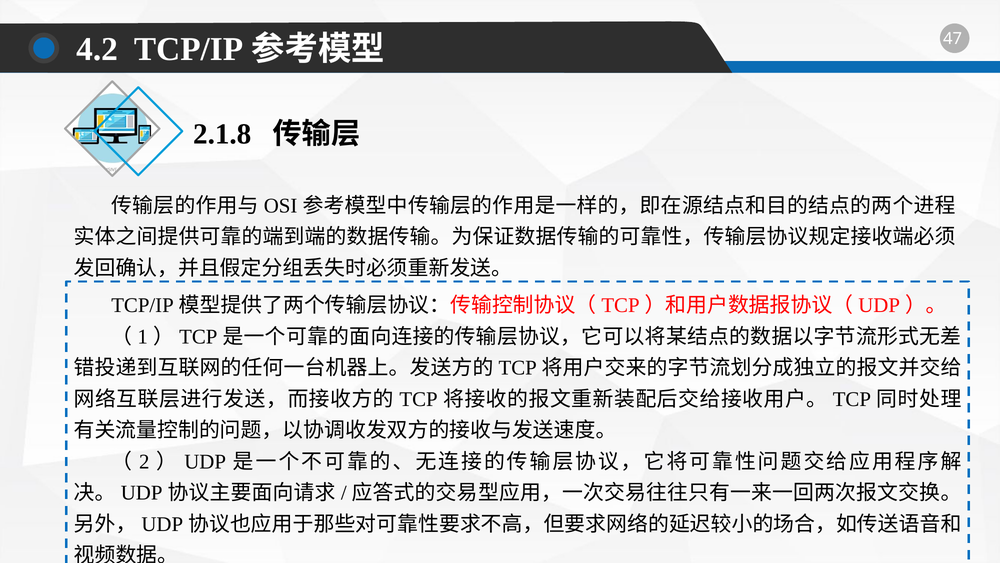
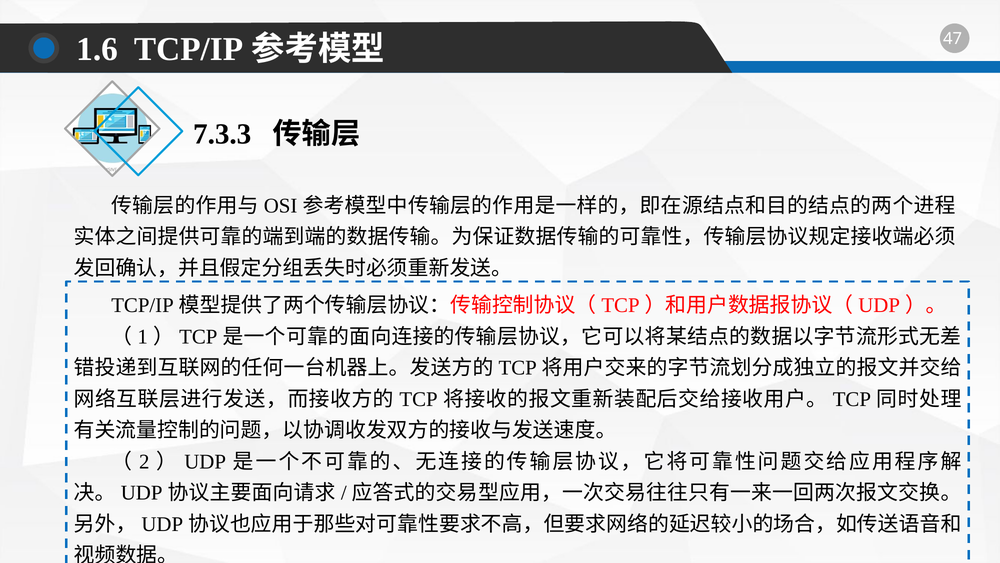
4.2: 4.2 -> 1.6 (97, 49)
2.1.8: 2.1.8 -> 7.3.3 (222, 134)
